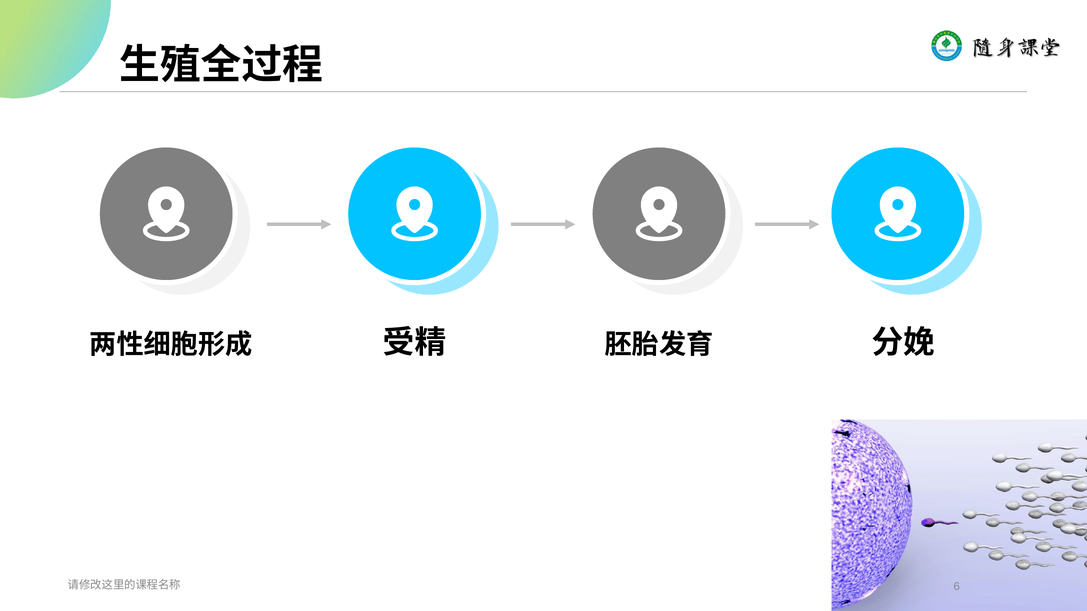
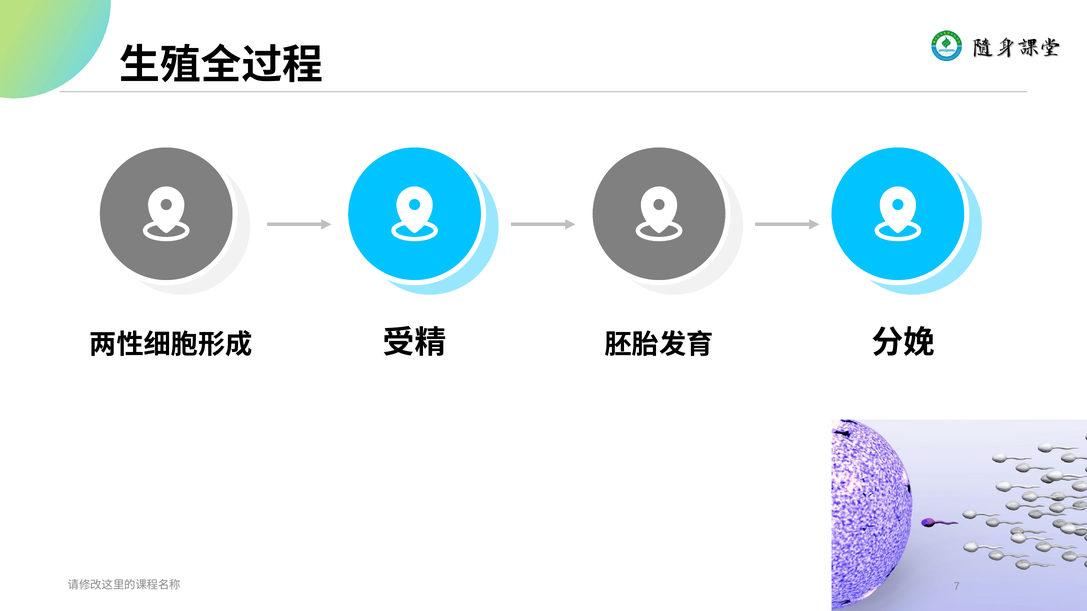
6: 6 -> 7 (957, 587)
